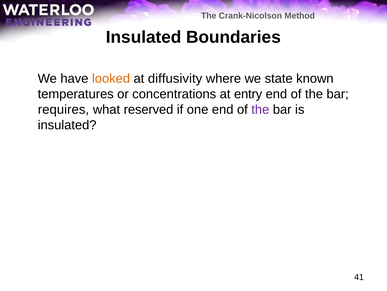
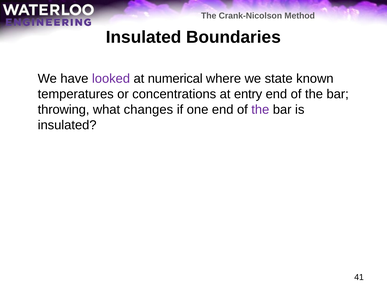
looked colour: orange -> purple (111, 78)
diffusivity: diffusivity -> numerical (175, 78)
requires: requires -> throwing (64, 109)
reserved: reserved -> changes (148, 109)
